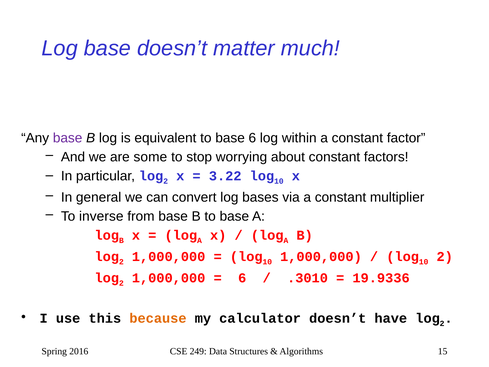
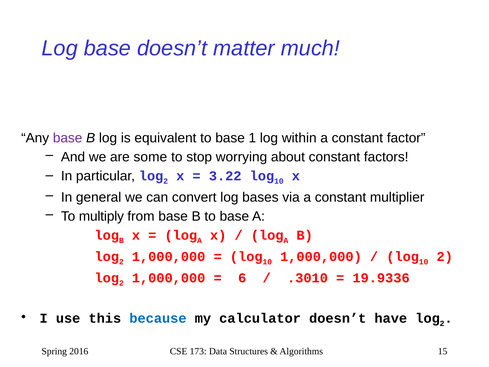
base 6: 6 -> 1 (252, 138)
inverse: inverse -> multiply (101, 216)
because colour: orange -> blue (158, 318)
249: 249 -> 173 (198, 351)
